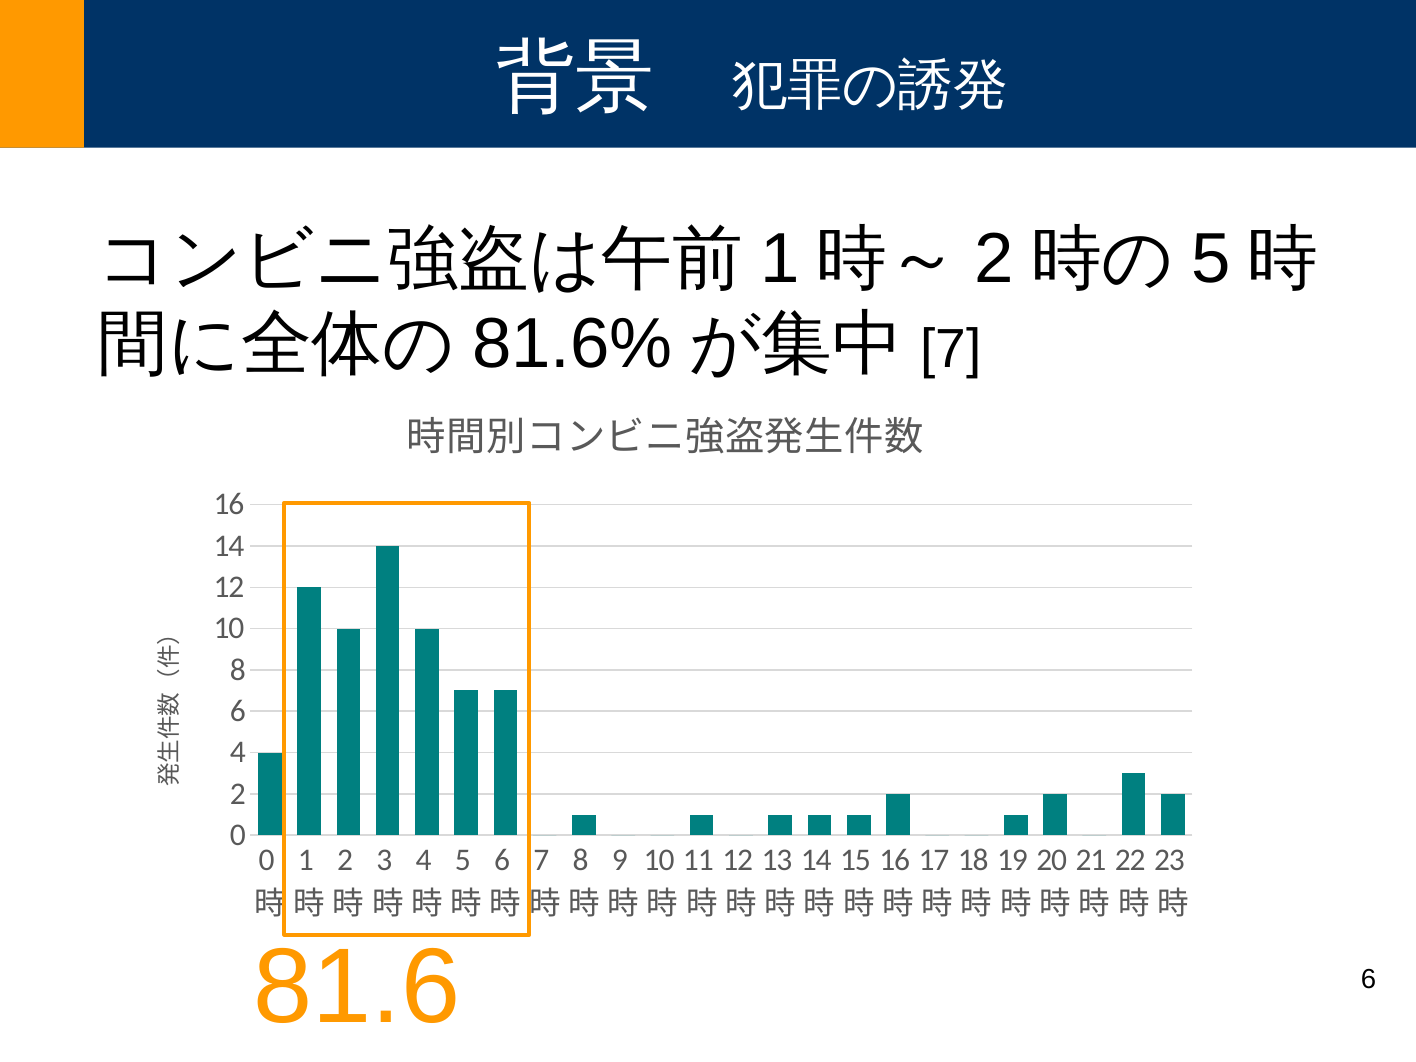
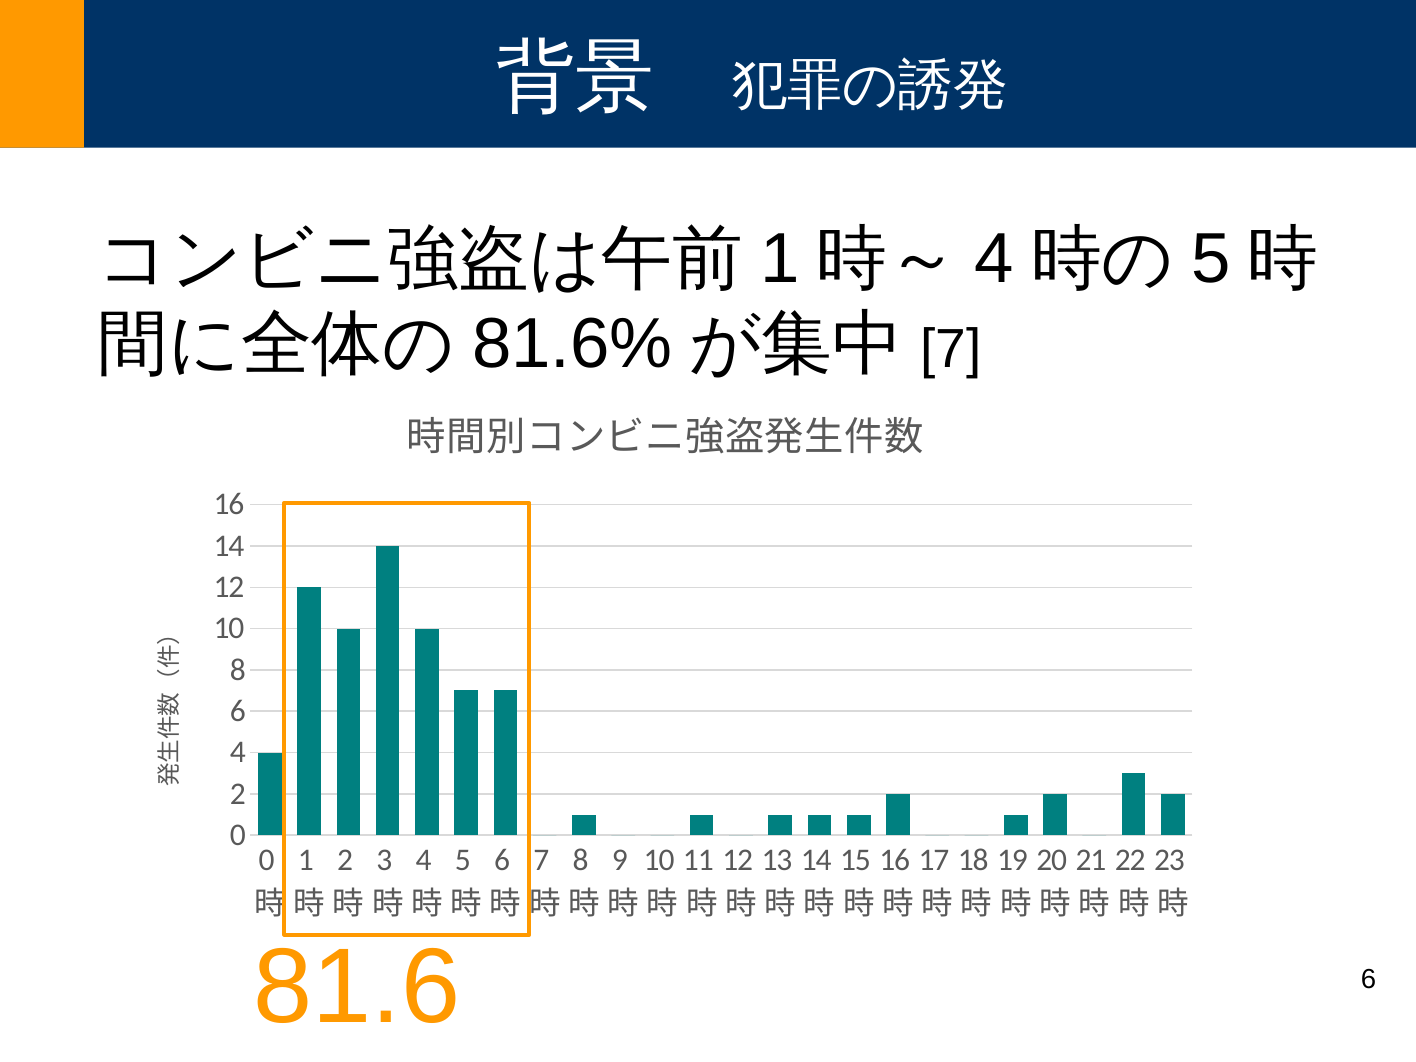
2: 2 -> 4 (995, 259)
